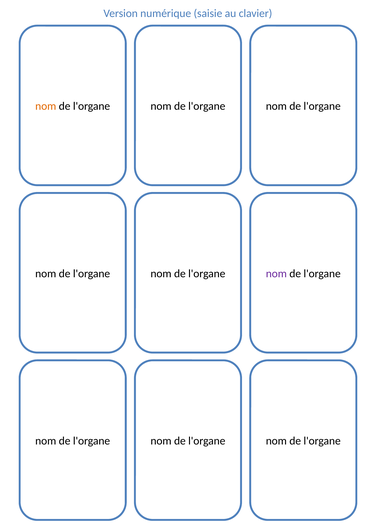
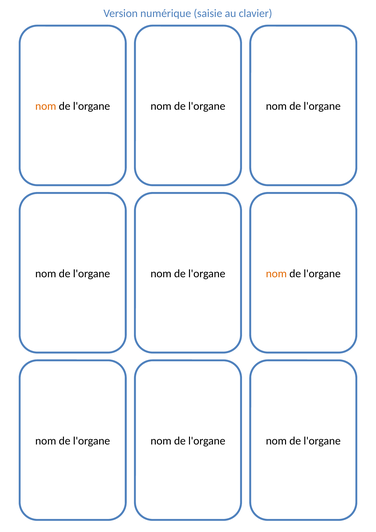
nom colour: purple -> orange (276, 273)
